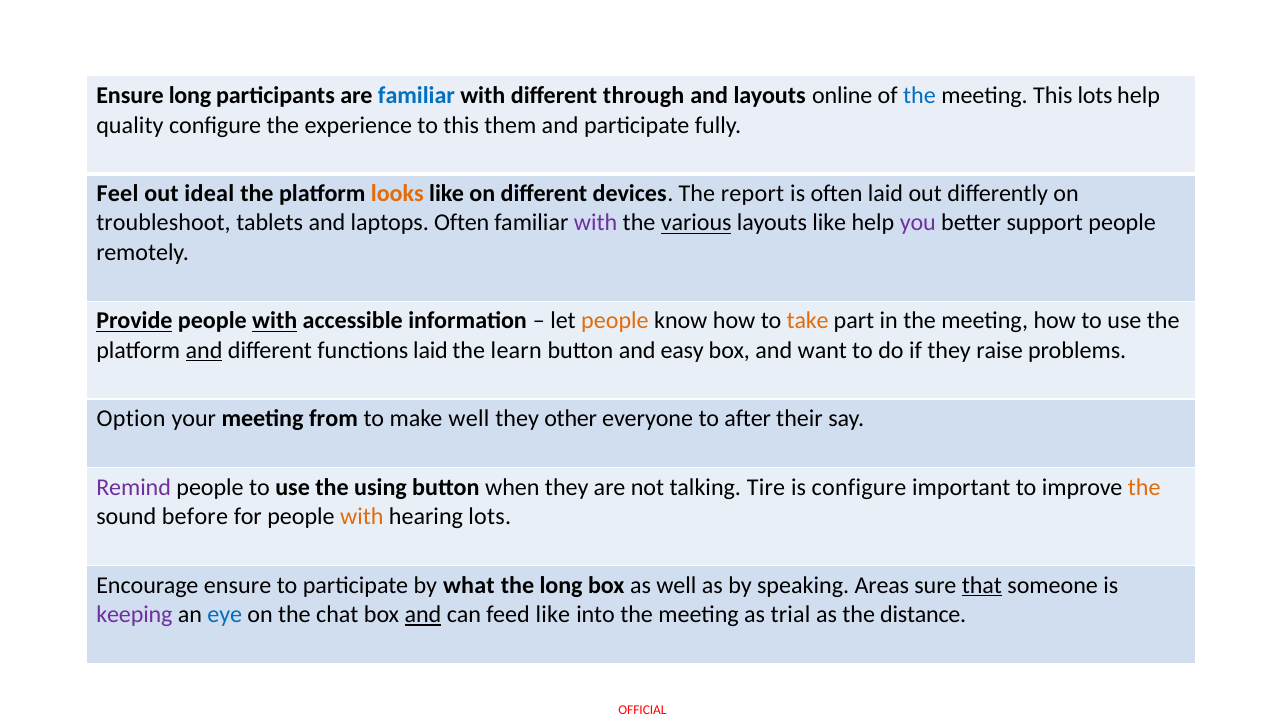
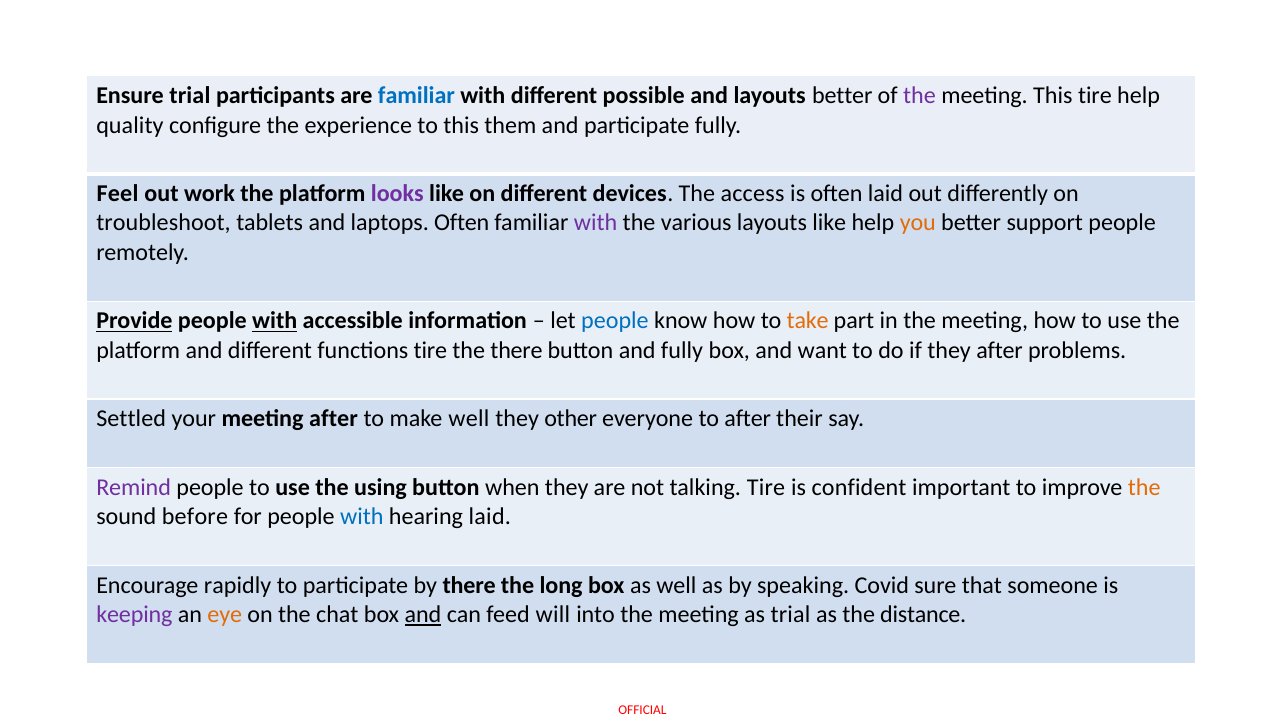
Ensure long: long -> trial (190, 96)
through: through -> possible (644, 96)
layouts online: online -> better (842, 96)
the colour: blue -> purple (919, 96)
This lots: lots -> tire (1095, 96)
ideal: ideal -> work (209, 194)
looks colour: orange -> purple (397, 194)
report: report -> access (753, 194)
various underline: present -> none (696, 223)
you colour: purple -> orange (918, 223)
people colour: orange -> blue (615, 321)
and underline: present -> none (204, 350)
functions laid: laid -> tire (430, 350)
the learn: learn -> there (516, 350)
and easy: easy -> fully (682, 350)
they raise: raise -> after (1000, 350)
Option: Option -> Settled (131, 419)
meeting from: from -> after (334, 419)
is configure: configure -> confident (859, 487)
with colour: orange -> blue (362, 517)
hearing lots: lots -> laid (490, 517)
Encourage ensure: ensure -> rapidly (238, 585)
by what: what -> there (469, 585)
Areas: Areas -> Covid (882, 585)
that underline: present -> none (982, 585)
eye colour: blue -> orange (225, 615)
feed like: like -> will (553, 615)
